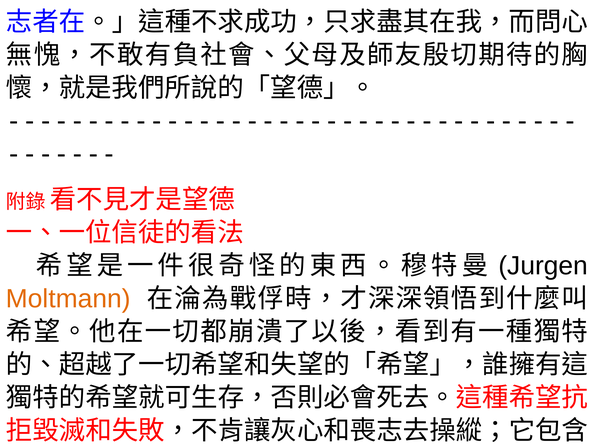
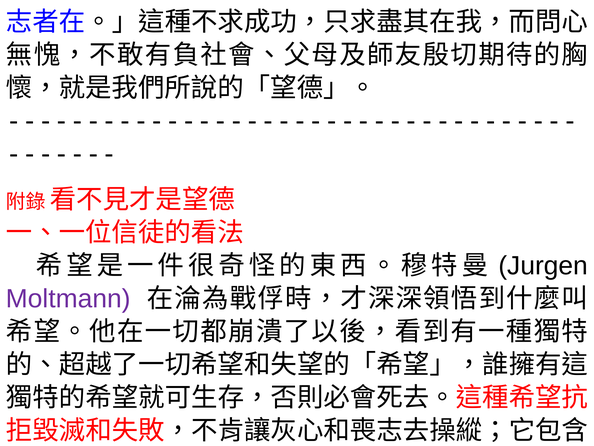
Moltmann colour: orange -> purple (68, 298)
